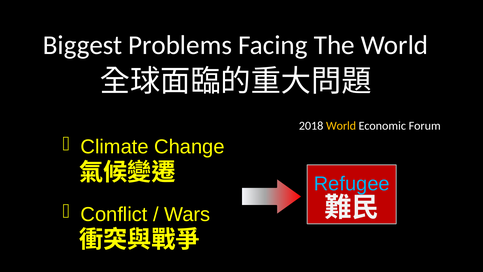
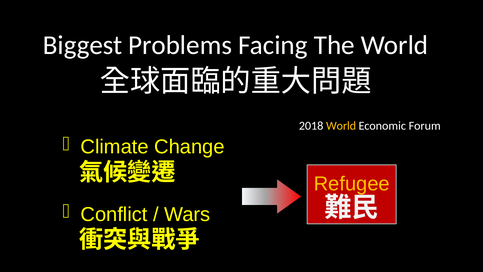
Refugee colour: light blue -> yellow (352, 184)
